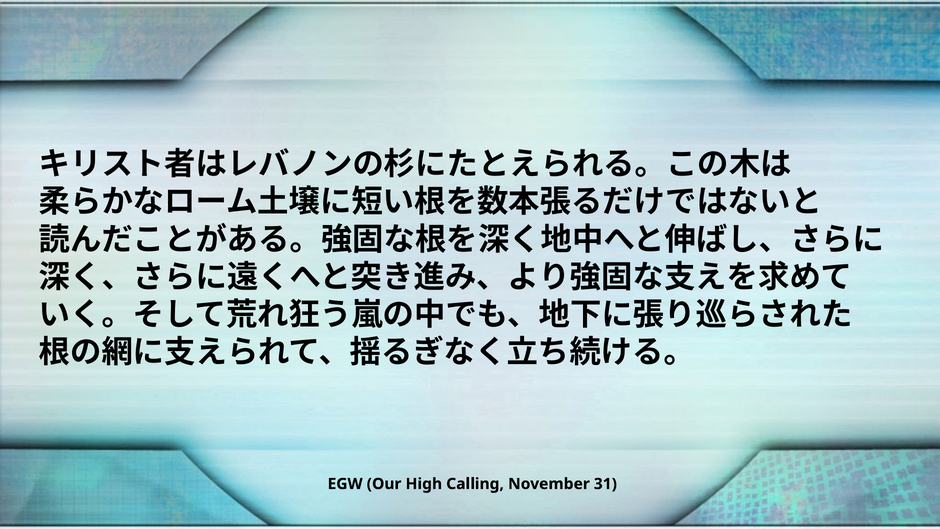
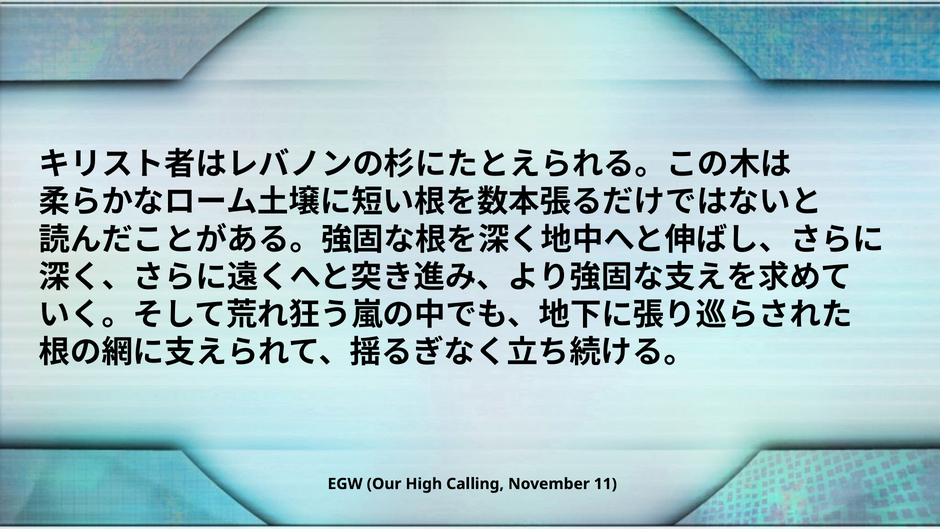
31: 31 -> 11 (605, 484)
